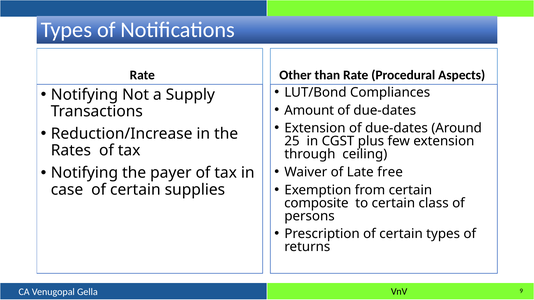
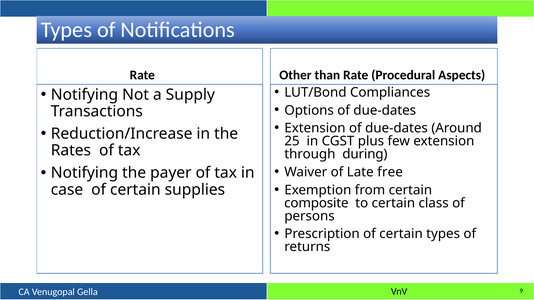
Amount: Amount -> Options (309, 110)
ceiling: ceiling -> during (365, 154)
